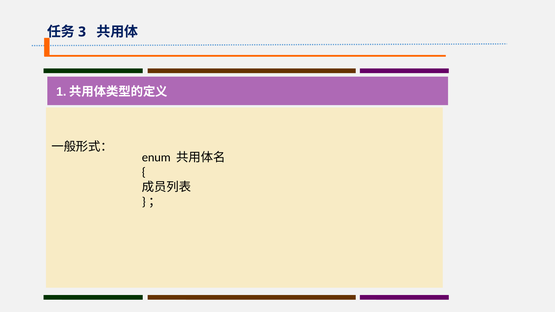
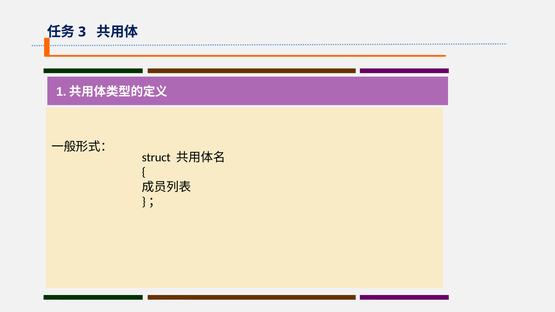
enum: enum -> struct (156, 158)
